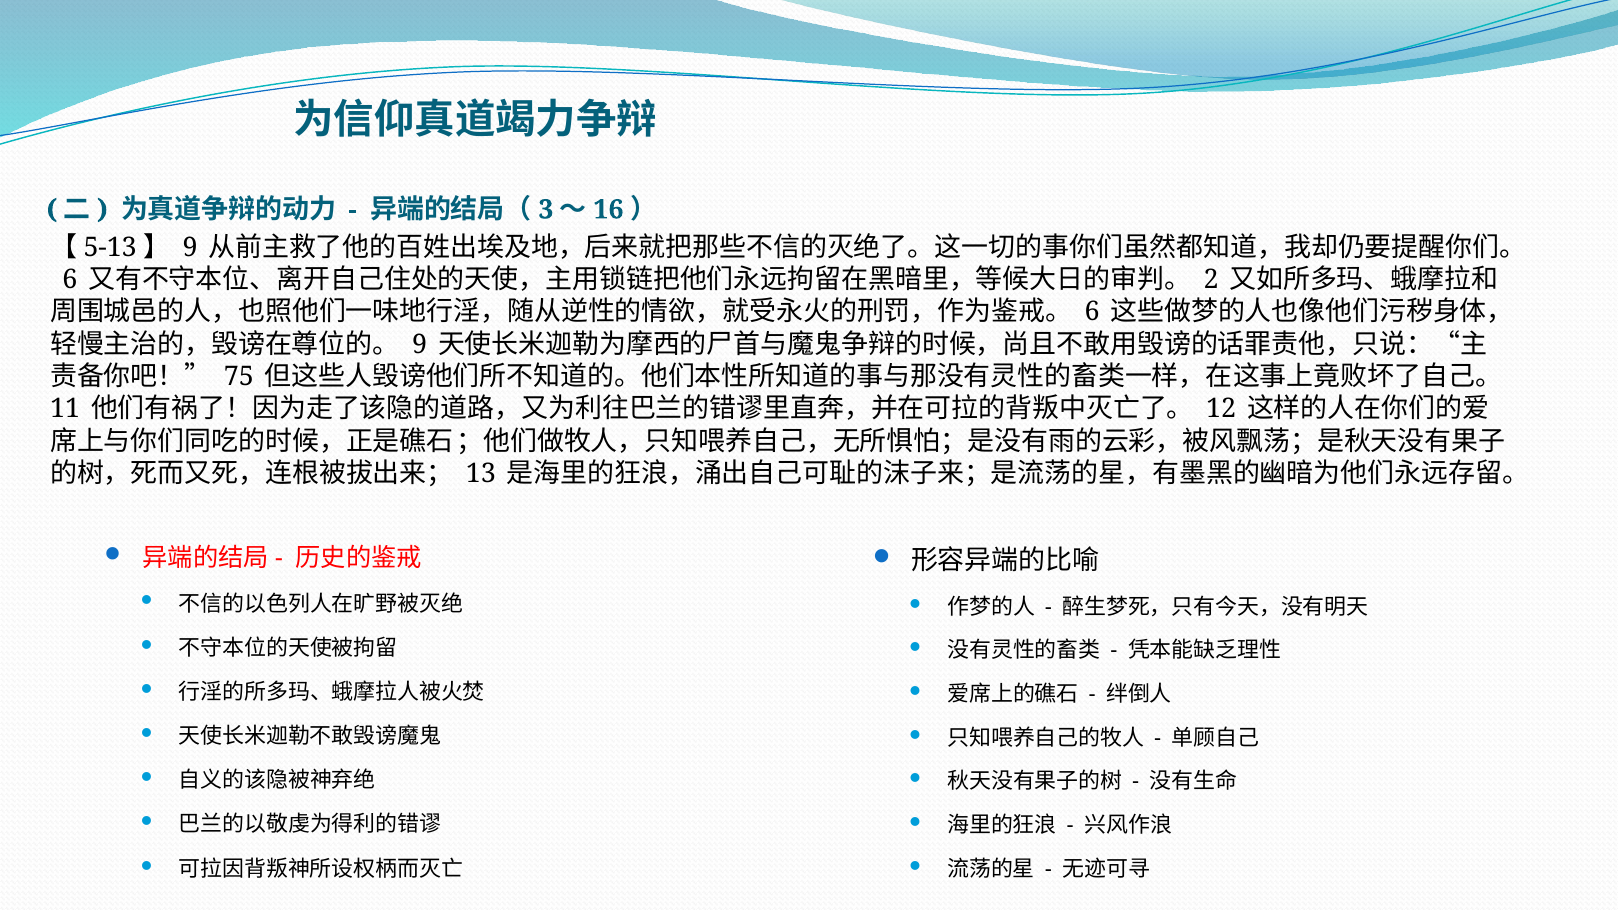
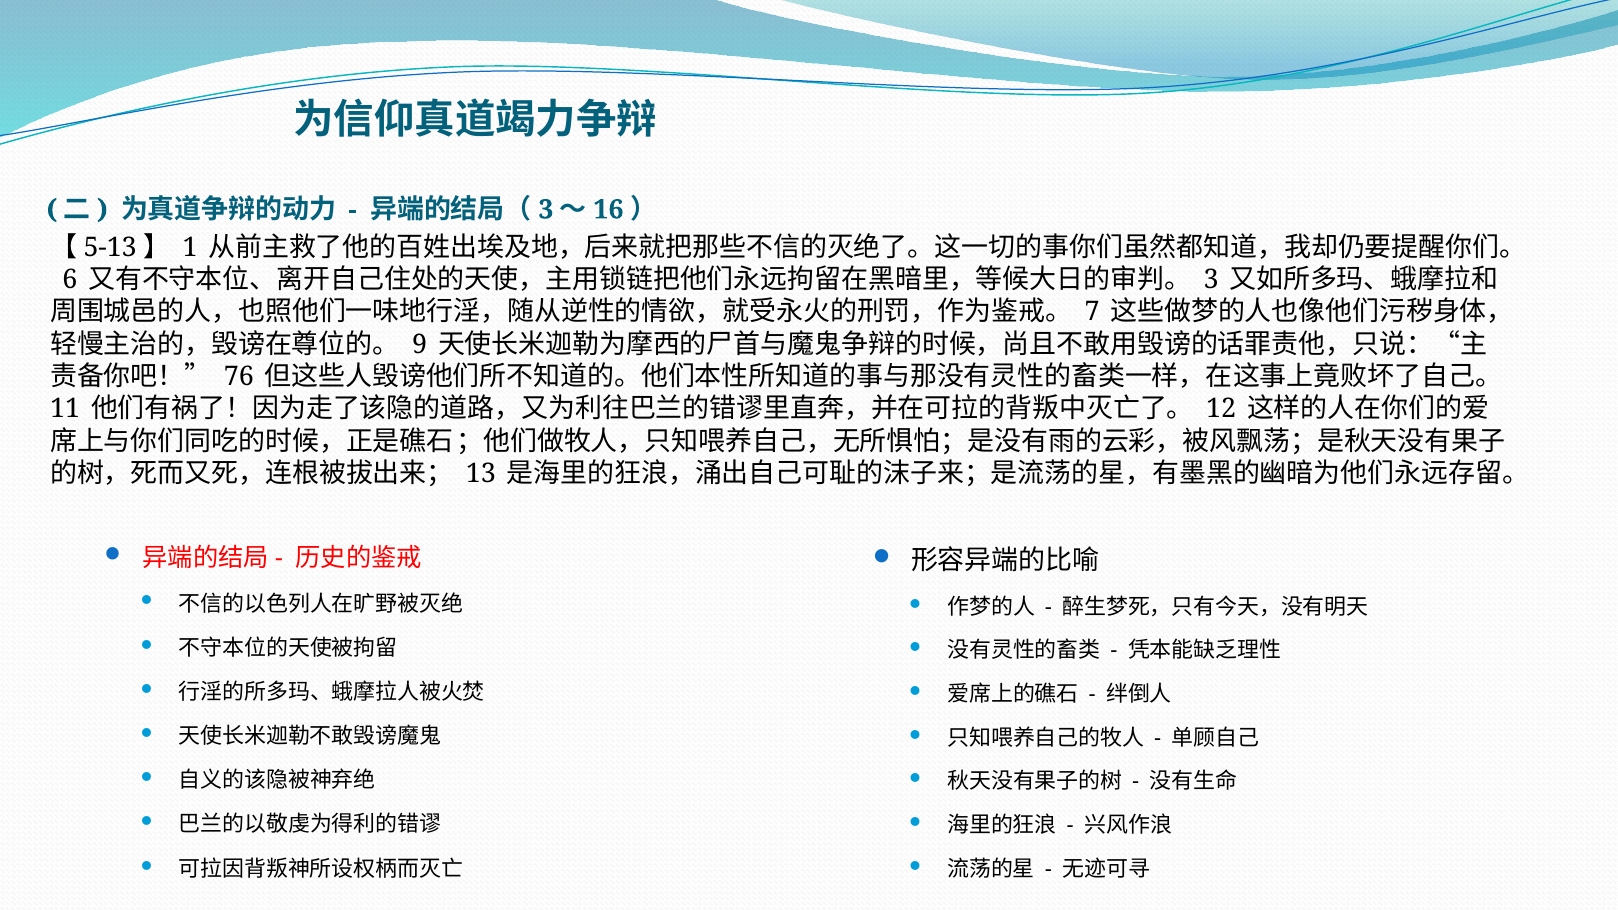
【5-13】 9: 9 -> 1 (190, 247)
2: 2 -> 3 (1211, 280)
6: 6 -> 7 (1092, 312)
75: 75 -> 76 (239, 377)
